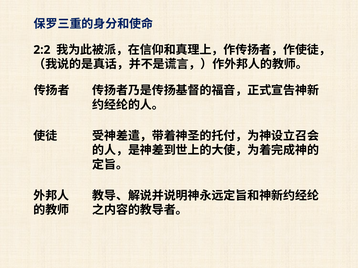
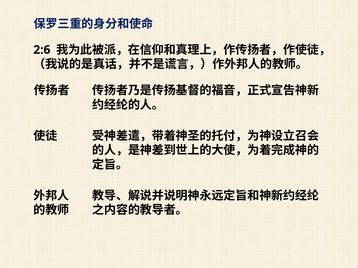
2:2: 2:2 -> 2:6 (42, 50)
